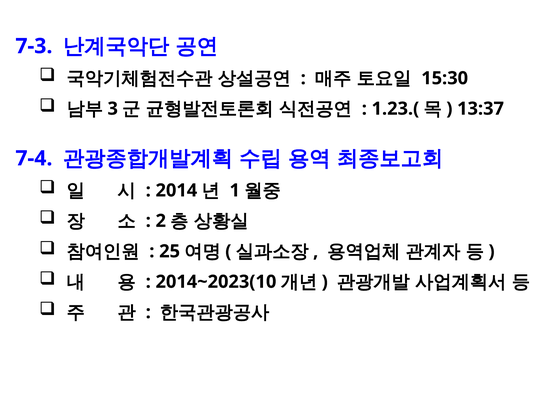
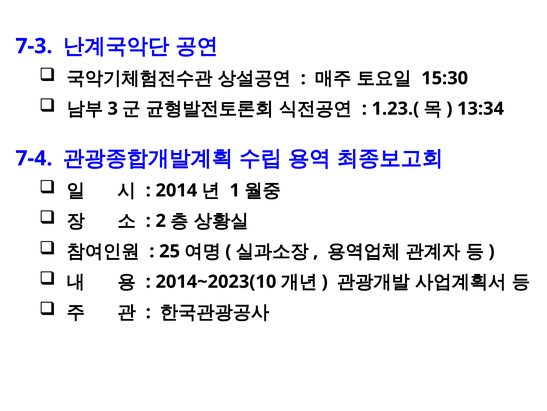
13:37: 13:37 -> 13:34 (481, 108)
